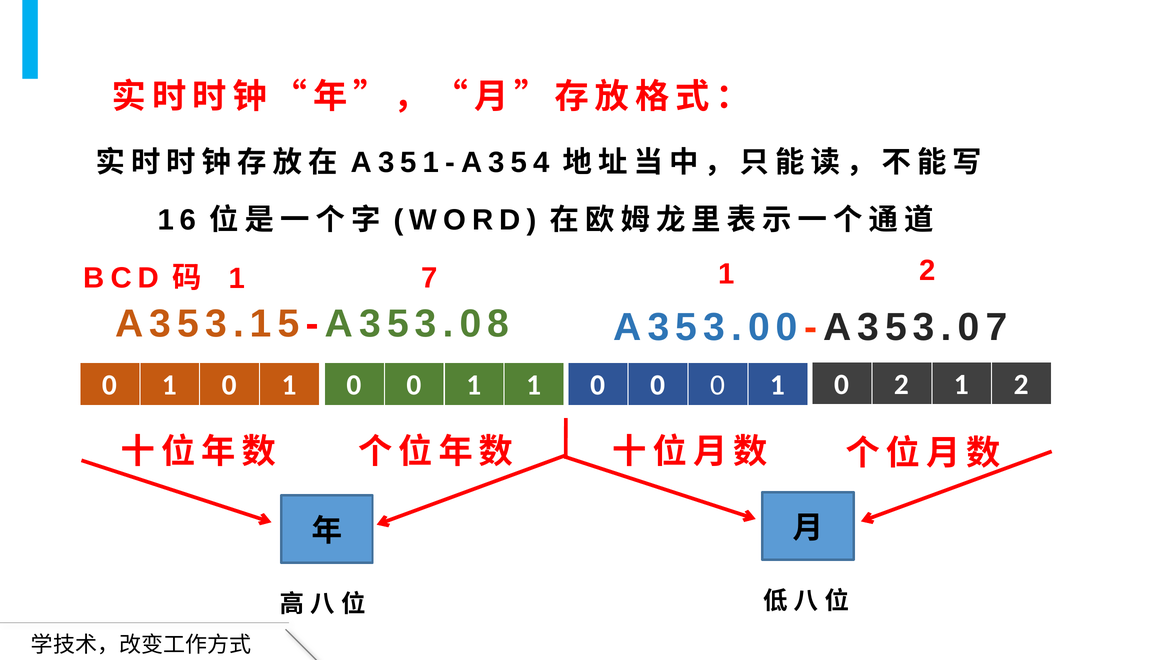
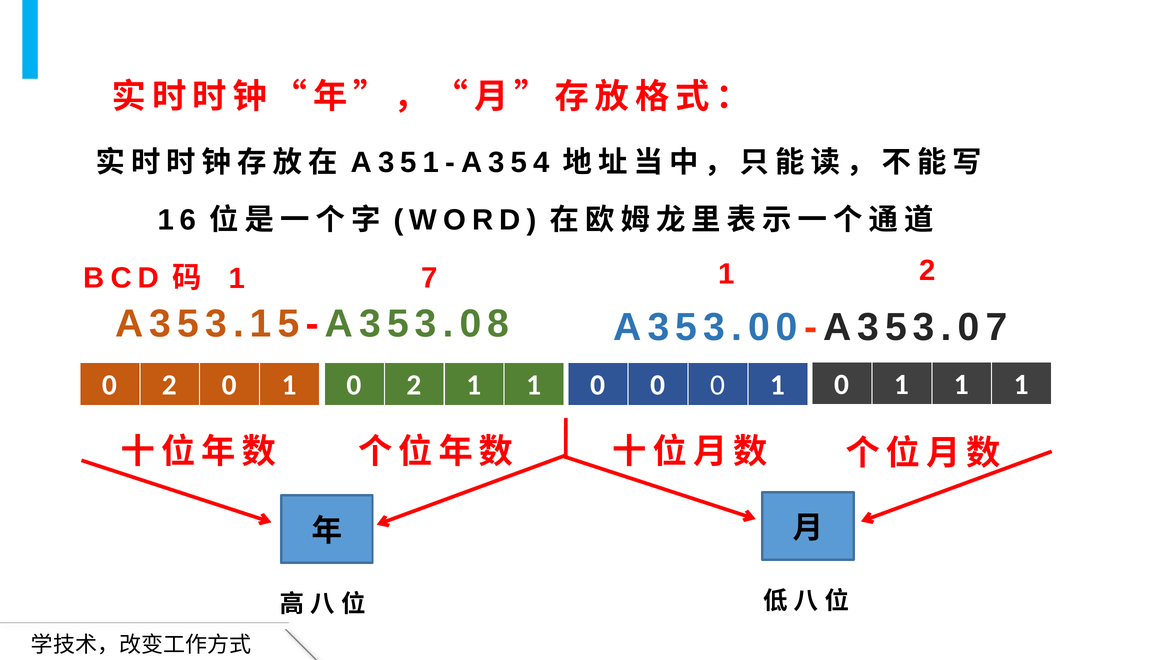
1: 1 -> 2 (169, 385)
0: 0 -> 2 (414, 385)
1 0 2: 2 -> 1 (901, 385)
2: 2 -> 1 (1021, 385)
